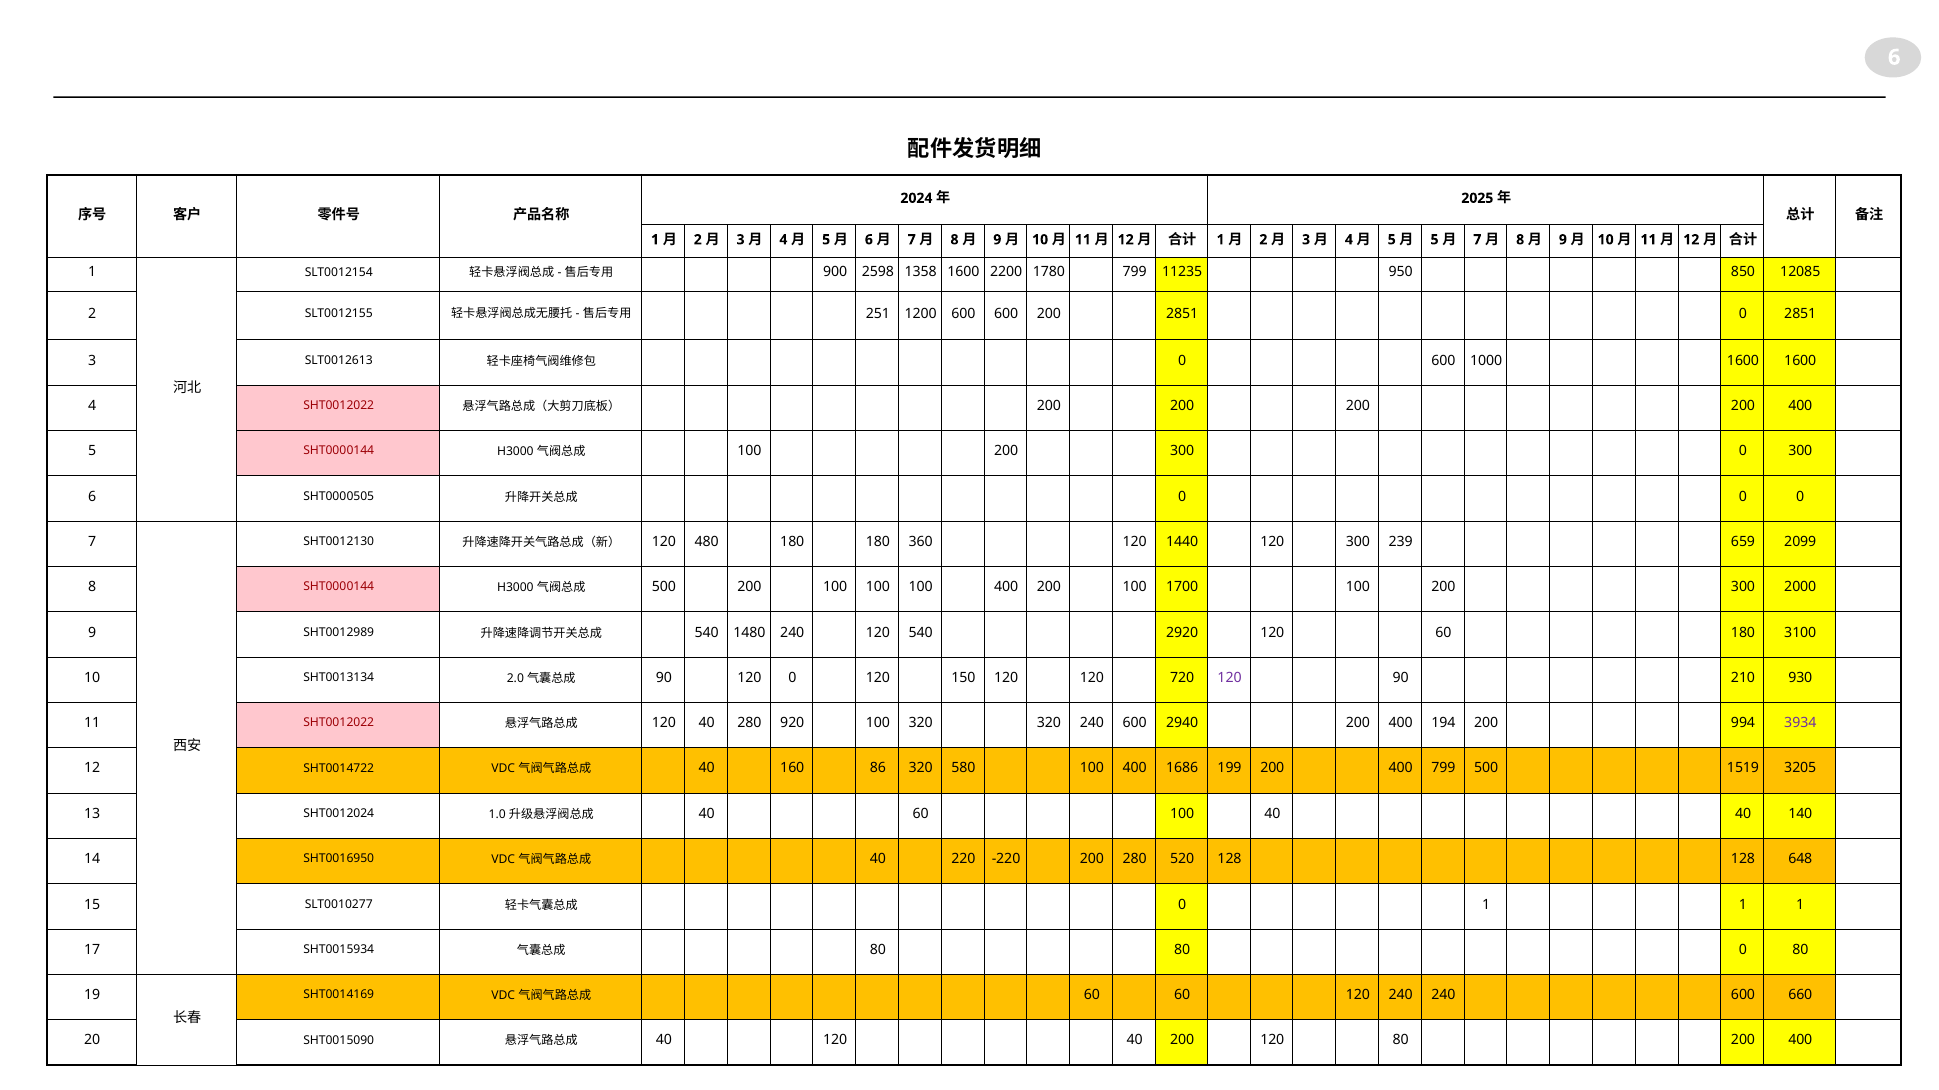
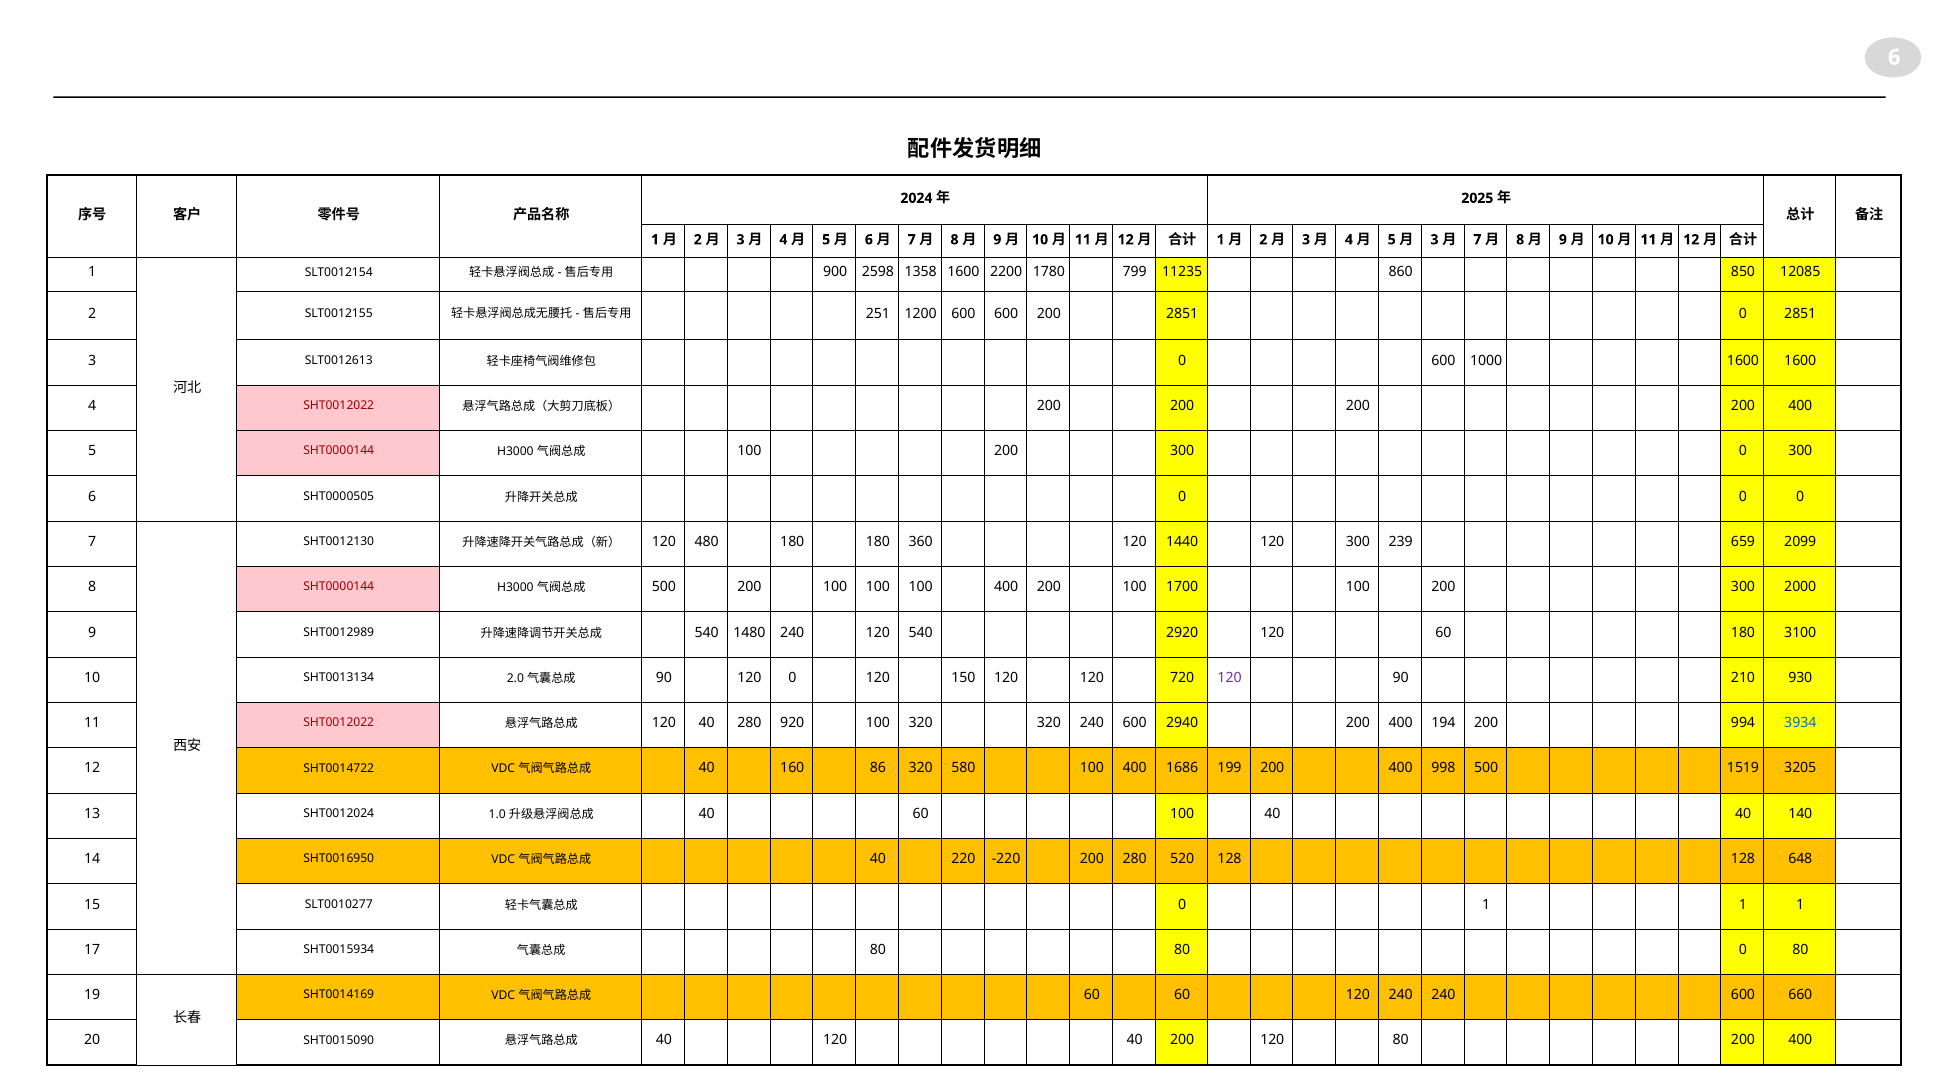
5: 5 -> 3 (1435, 240)
950: 950 -> 860 (1401, 272)
3934 colour: purple -> blue (1800, 723)
400 799: 799 -> 998 (1443, 769)
